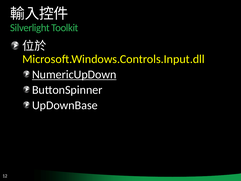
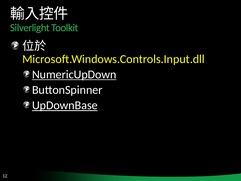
UpDownBase underline: none -> present (65, 105)
